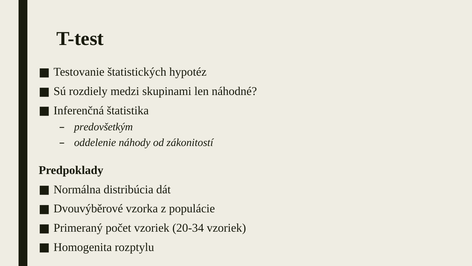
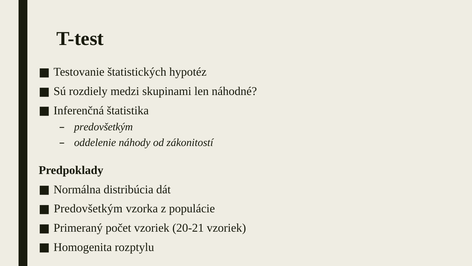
Dvouvýběrové: Dvouvýběrové -> Predovšetkým (88, 208)
20-34: 20-34 -> 20-21 (188, 228)
